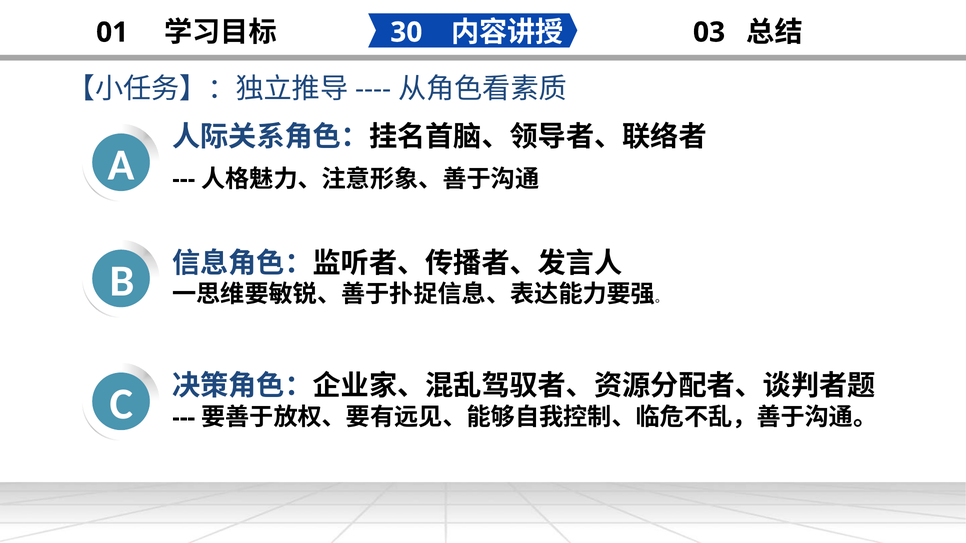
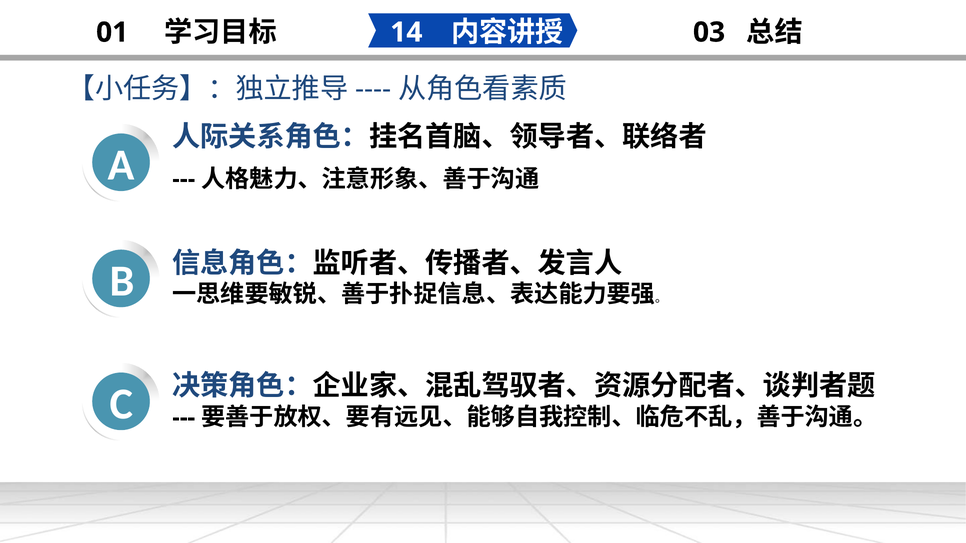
30: 30 -> 14 (406, 32)
